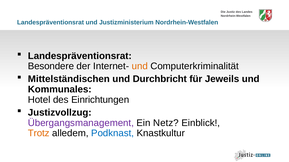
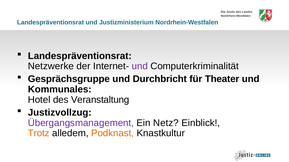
Besondere: Besondere -> Netzwerke (51, 66)
und colour: orange -> purple (140, 66)
Mittelständischen: Mittelständischen -> Gesprächsgruppe (69, 79)
Jeweils: Jeweils -> Theater (222, 79)
Einrichtungen: Einrichtungen -> Veranstaltung (100, 100)
Podknast colour: blue -> orange (113, 134)
